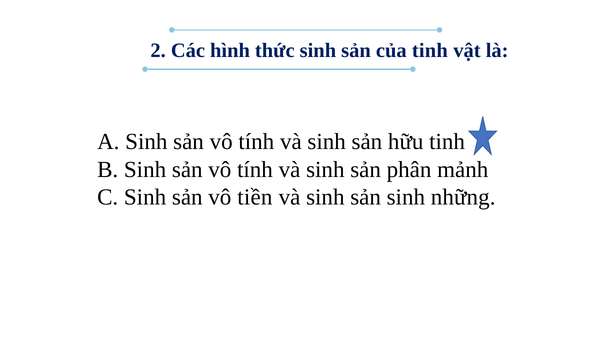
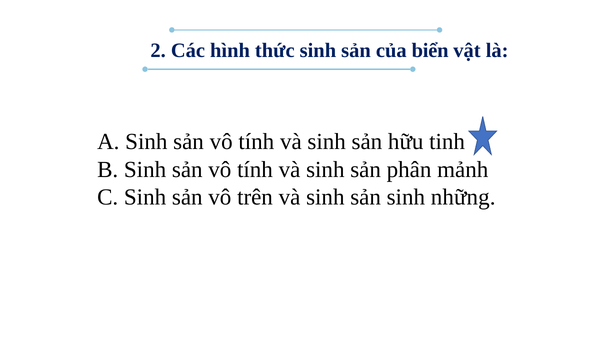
của tinh: tinh -> biển (430, 51)
tiền: tiền -> trên (255, 197)
